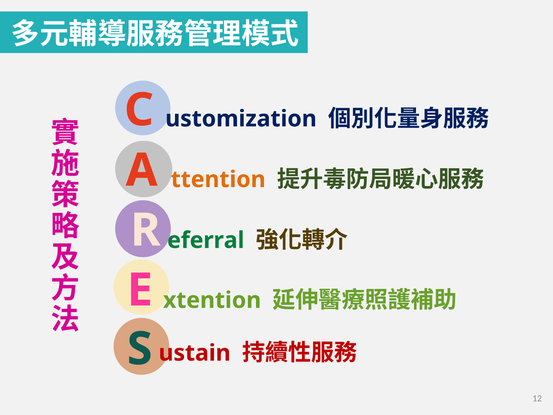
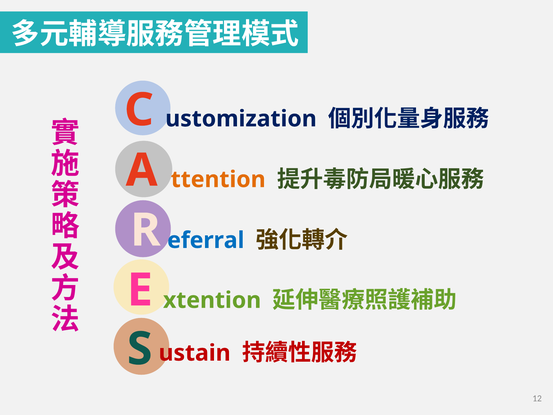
eferral colour: green -> blue (206, 240)
